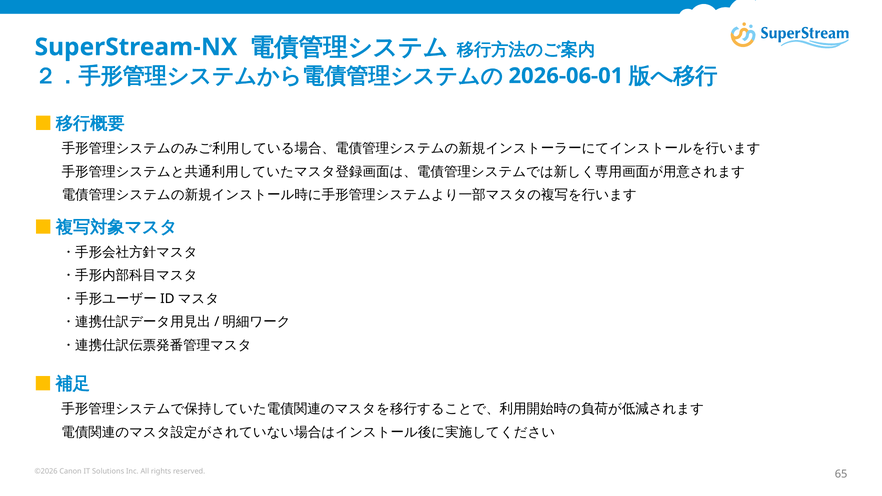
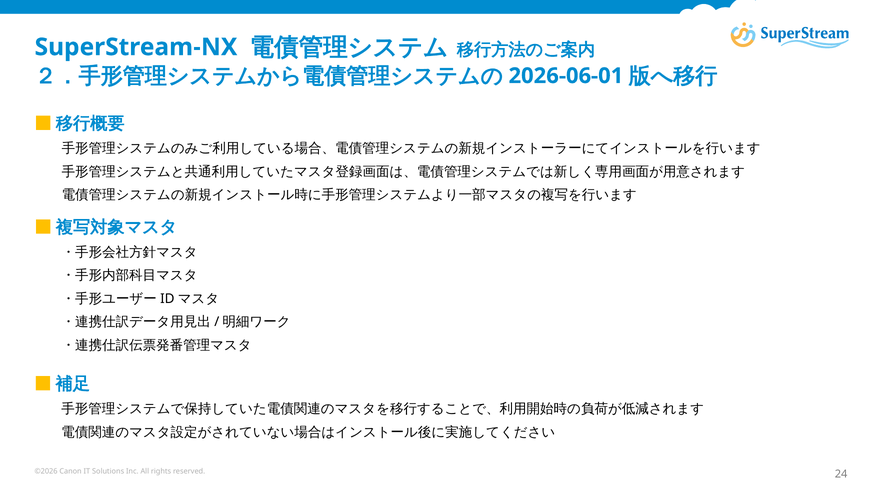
65: 65 -> 24 (841, 474)
